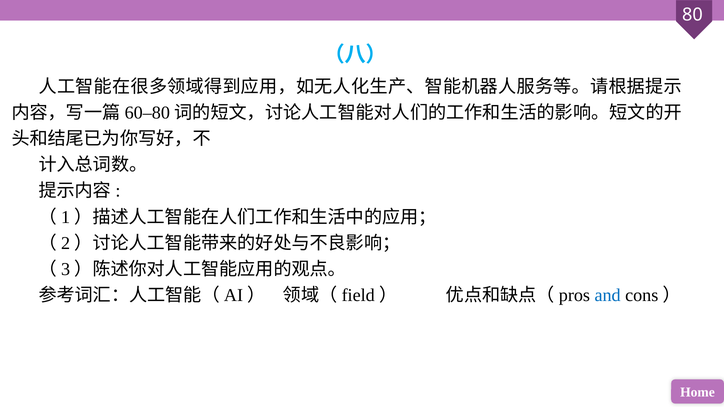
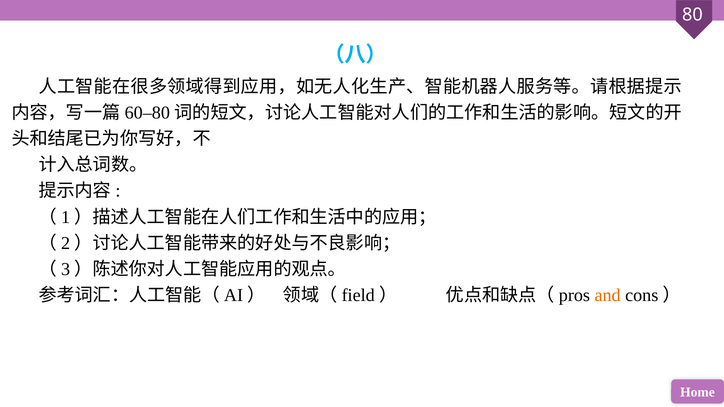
and colour: blue -> orange (608, 295)
